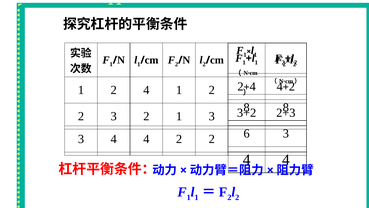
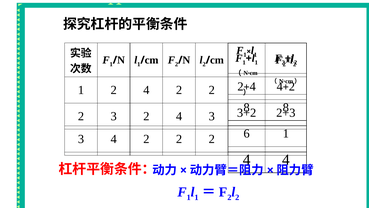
2 4 1: 1 -> 2 (179, 90)
3 2 1: 1 -> 4 (179, 116)
6 3: 3 -> 1 (286, 133)
4: 4 -> 2 (146, 139)
